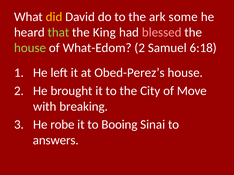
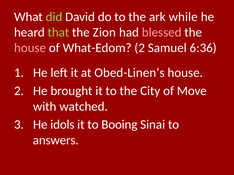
did colour: yellow -> light green (54, 17)
some: some -> while (183, 17)
King: King -> Zion (104, 32)
house colour: light green -> pink (30, 48)
6:18: 6:18 -> 6:36 (203, 48)
Obed-Perez’s: Obed-Perez’s -> Obed-Linen’s (130, 73)
breaking: breaking -> watched (84, 107)
robe: robe -> idols (62, 125)
